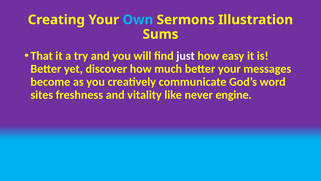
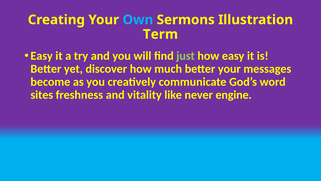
Sums: Sums -> Term (160, 34)
That: That -> Easy (42, 56)
just colour: white -> light green (186, 56)
